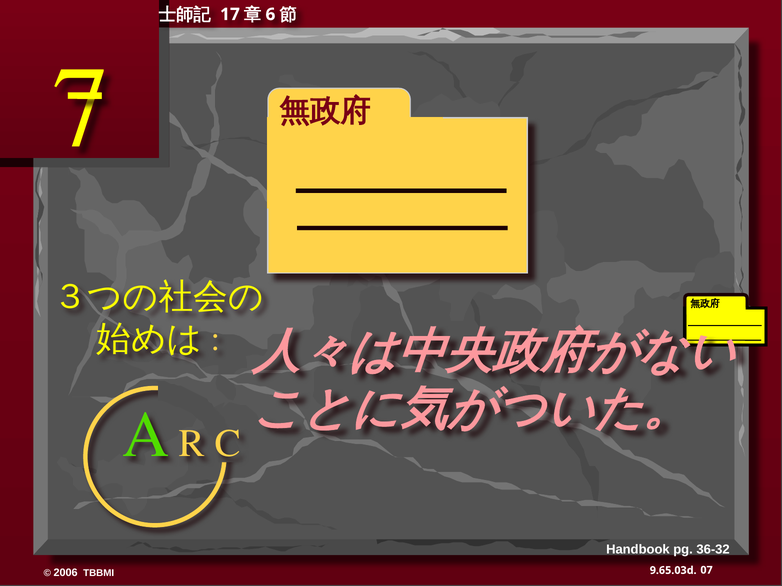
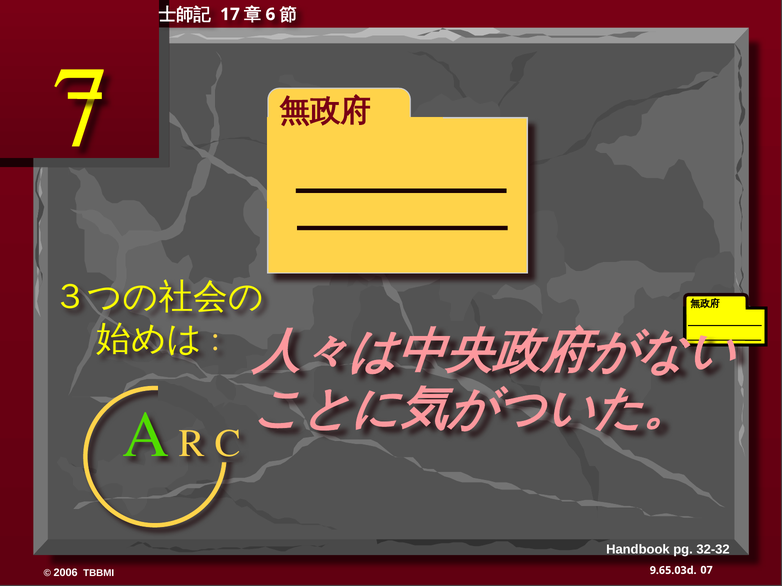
36-32: 36-32 -> 32-32 (713, 550)
